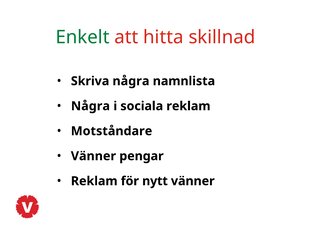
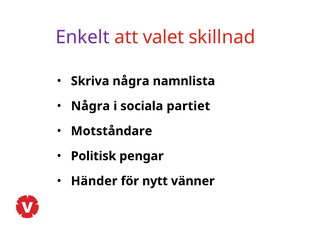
Enkelt colour: green -> purple (83, 37)
hitta: hitta -> valet (163, 37)
sociala reklam: reklam -> partiet (188, 106)
Vänner: Vänner -> Politisk (94, 156)
Reklam: Reklam -> Händer (94, 180)
